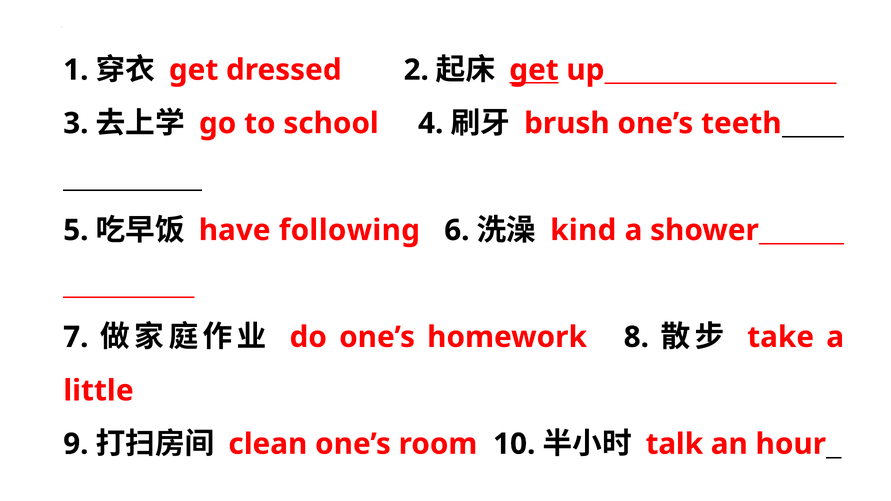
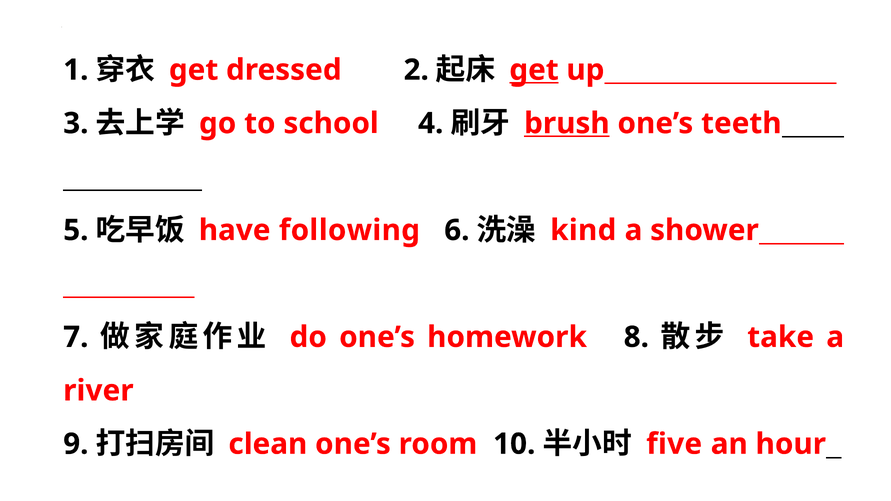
brush underline: none -> present (567, 123)
little: little -> river (98, 391)
talk: talk -> five (674, 444)
